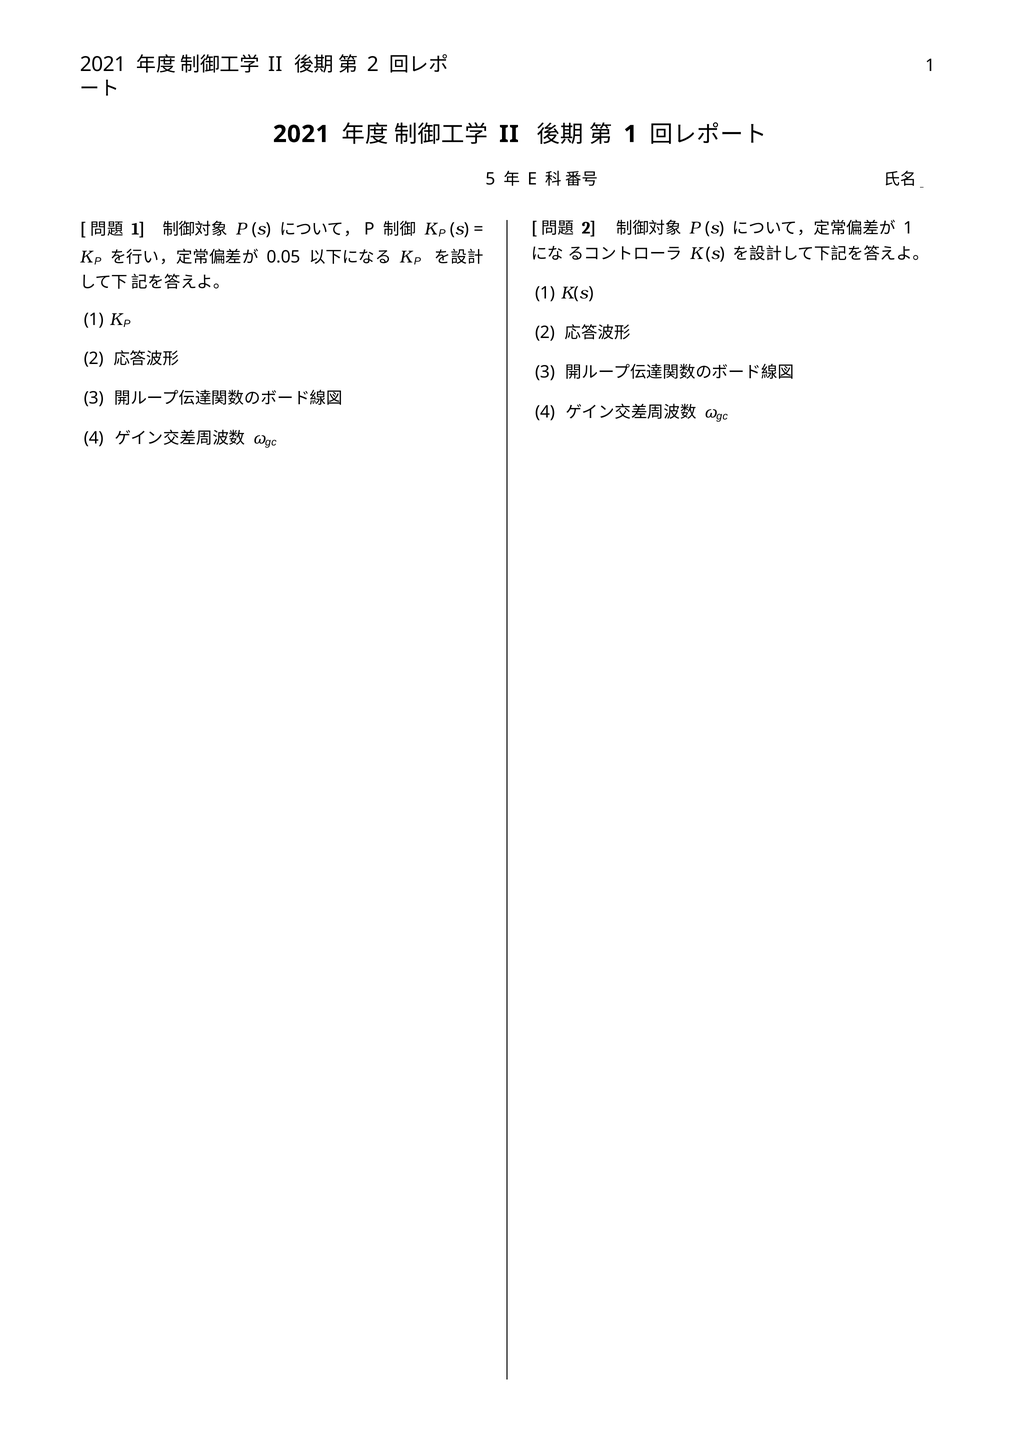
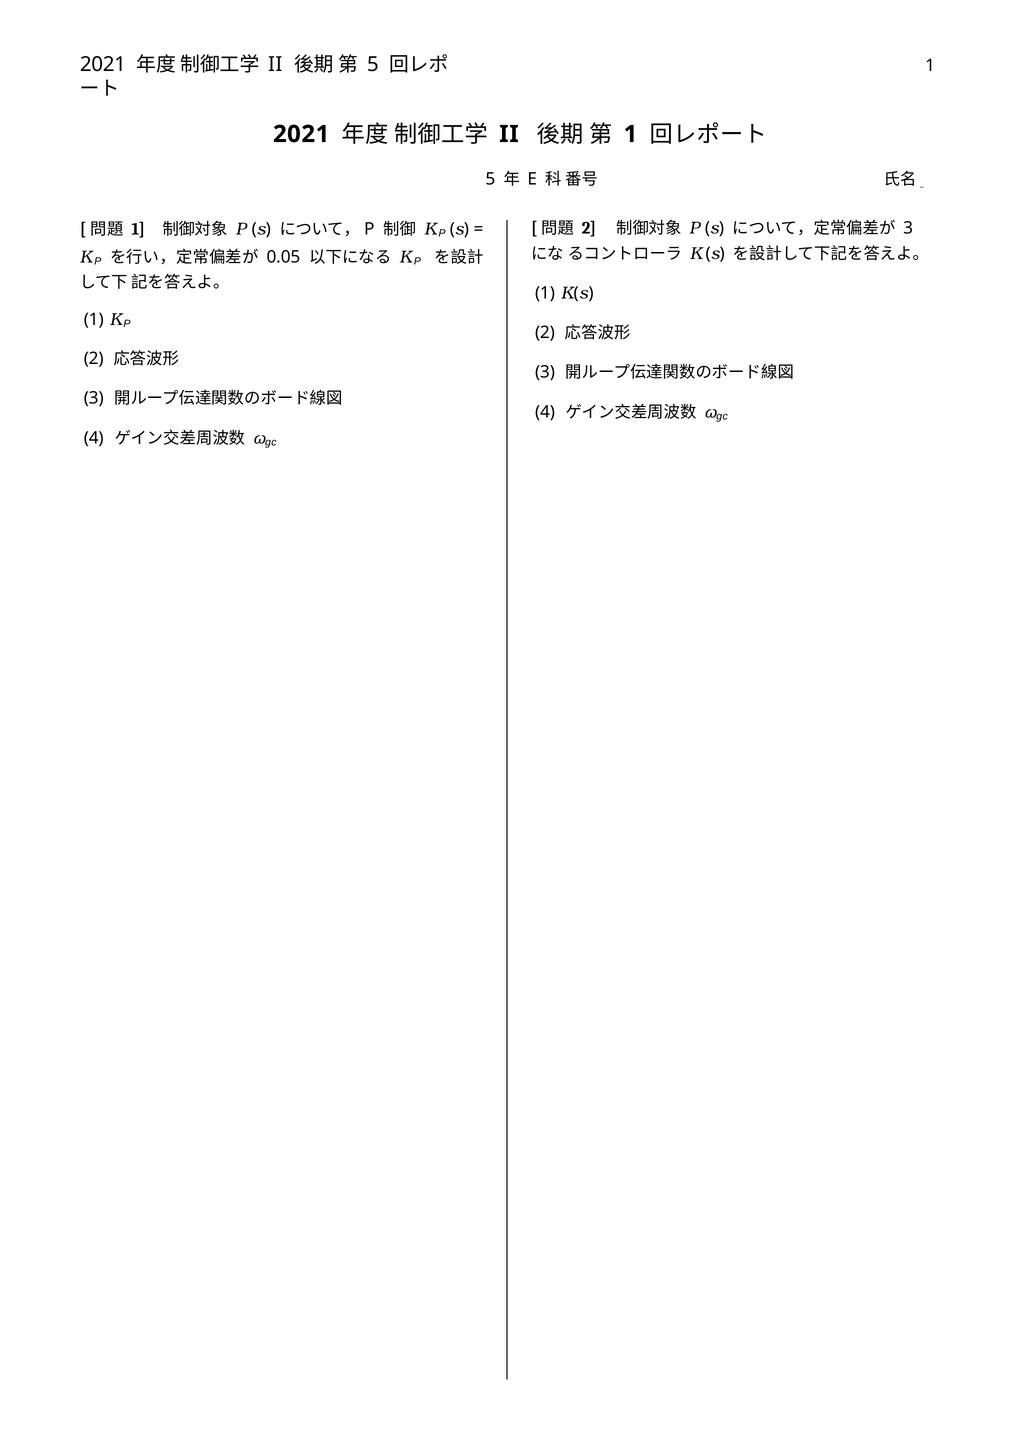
2: 2 -> 5 (373, 65)
1: 1 -> 3 (908, 228)
